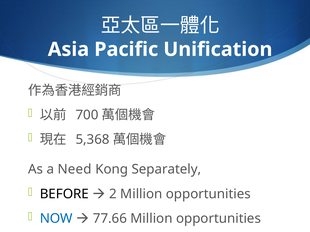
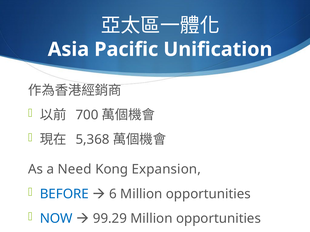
Separately: Separately -> Expansion (166, 170)
BEFORE colour: black -> blue (64, 194)
2: 2 -> 6 (113, 194)
77.66: 77.66 -> 99.29 (110, 219)
